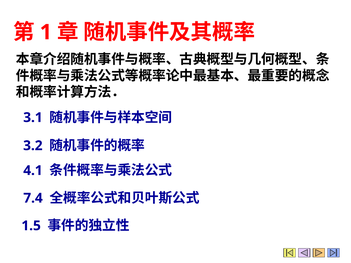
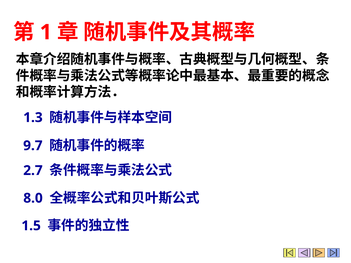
3.1: 3.1 -> 1.3 (33, 118)
3.2: 3.2 -> 9.7 (33, 146)
4.1: 4.1 -> 2.7 (33, 171)
7.4: 7.4 -> 8.0 (33, 198)
